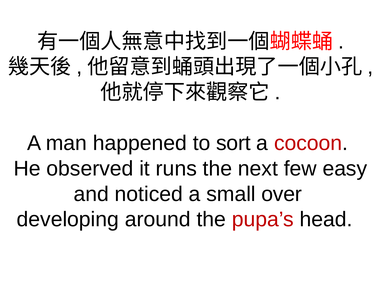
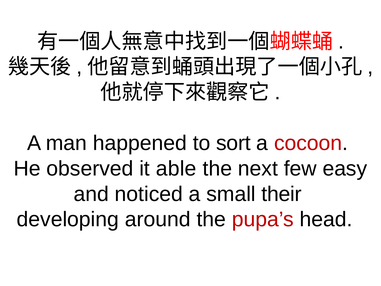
runs: runs -> able (176, 168)
over: over -> their (282, 194)
